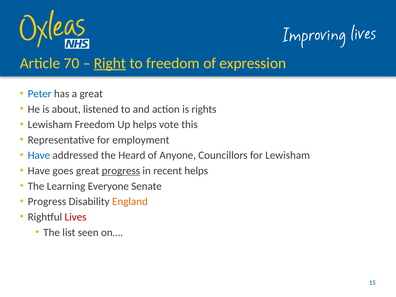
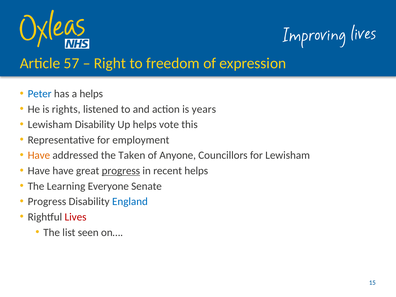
70: 70 -> 57 (72, 63)
Right underline: present -> none (110, 63)
a great: great -> helps (91, 94)
about: about -> rights (66, 109)
rights: rights -> years (204, 109)
Lewisham Freedom: Freedom -> Disability (95, 125)
Have colour: blue -> orange (39, 155)
Heard: Heard -> Taken (132, 155)
Have goes: goes -> have (63, 171)
England colour: orange -> blue (130, 202)
